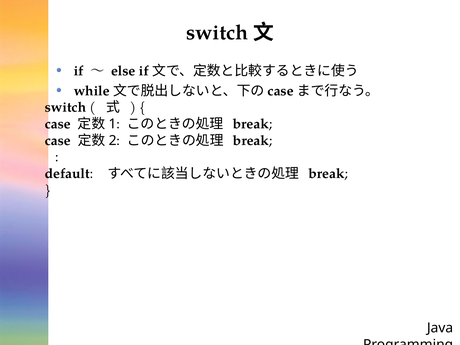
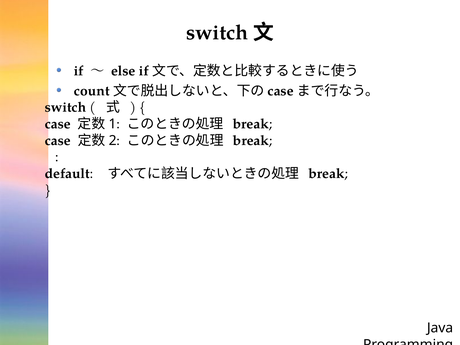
while: while -> count (92, 91)
